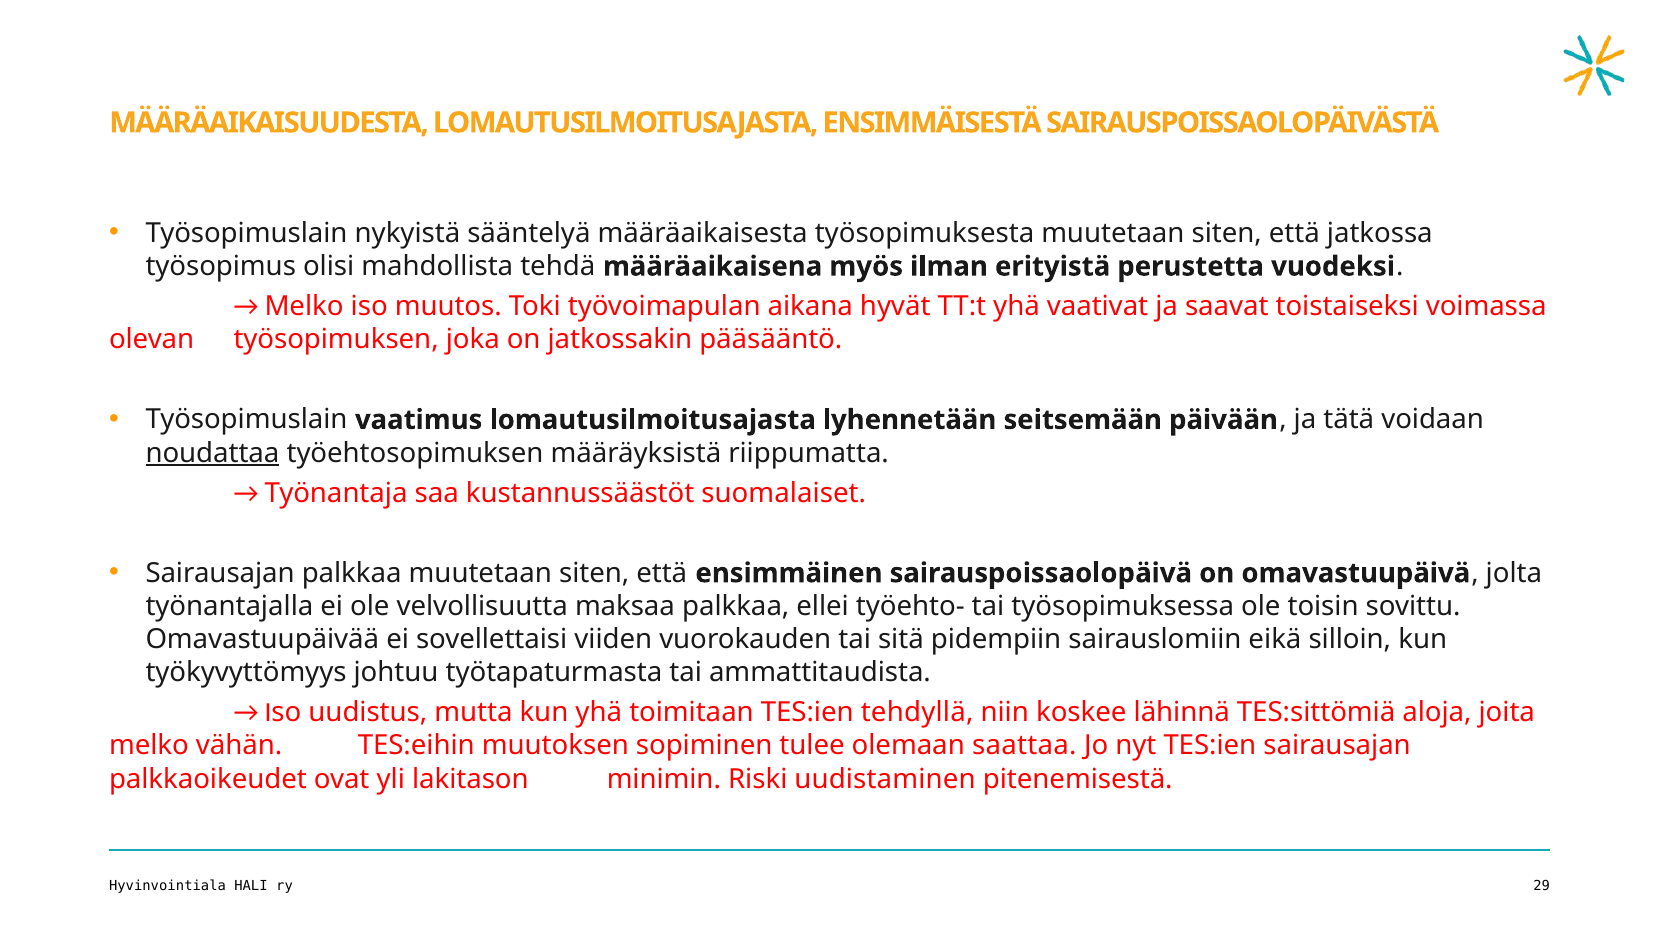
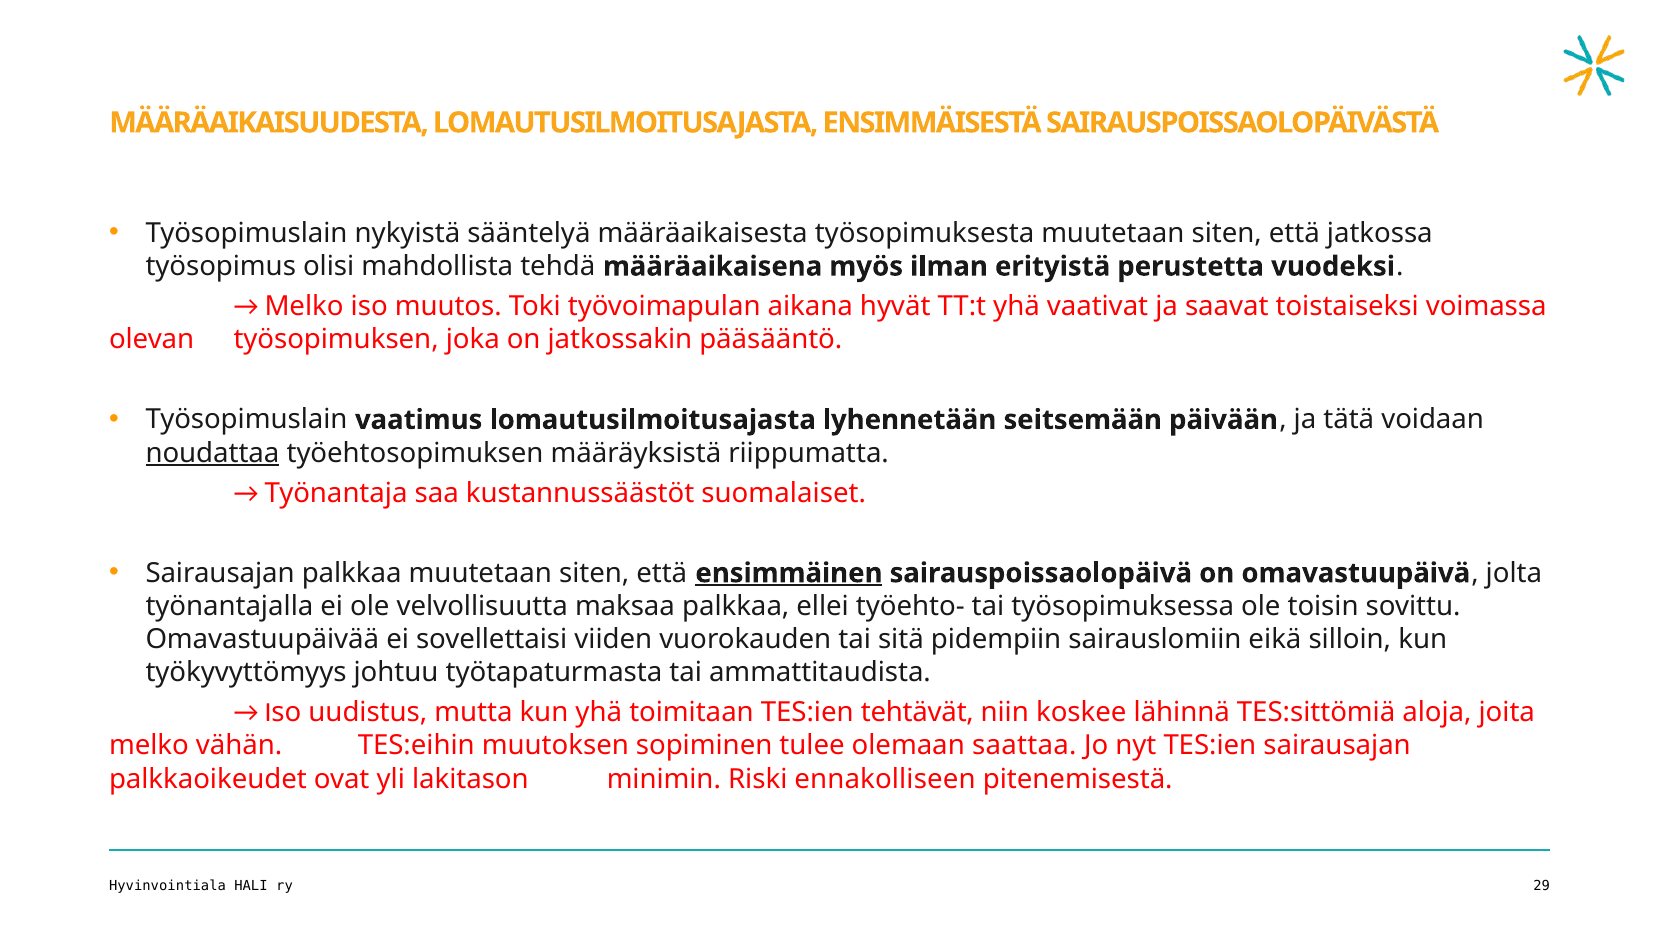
ensimmäinen underline: none -> present (789, 573)
tehdyllä: tehdyllä -> tehtävät (917, 713)
uudistaminen: uudistaminen -> ennakolliseen (885, 779)
